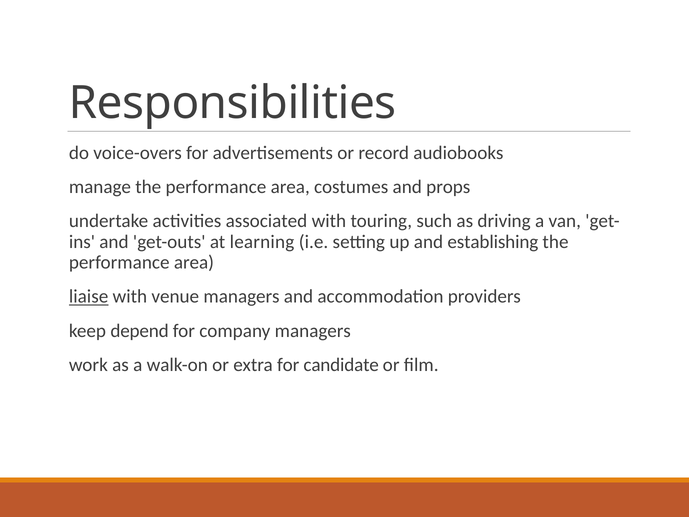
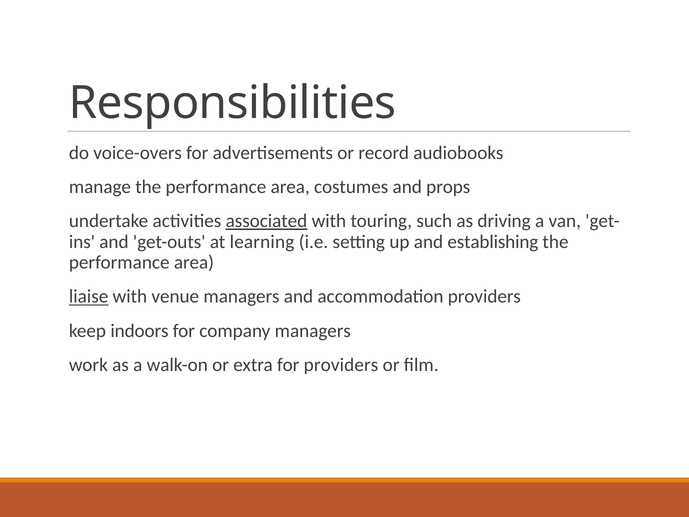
associated underline: none -> present (266, 221)
depend: depend -> indoors (140, 331)
for candidate: candidate -> providers (341, 365)
